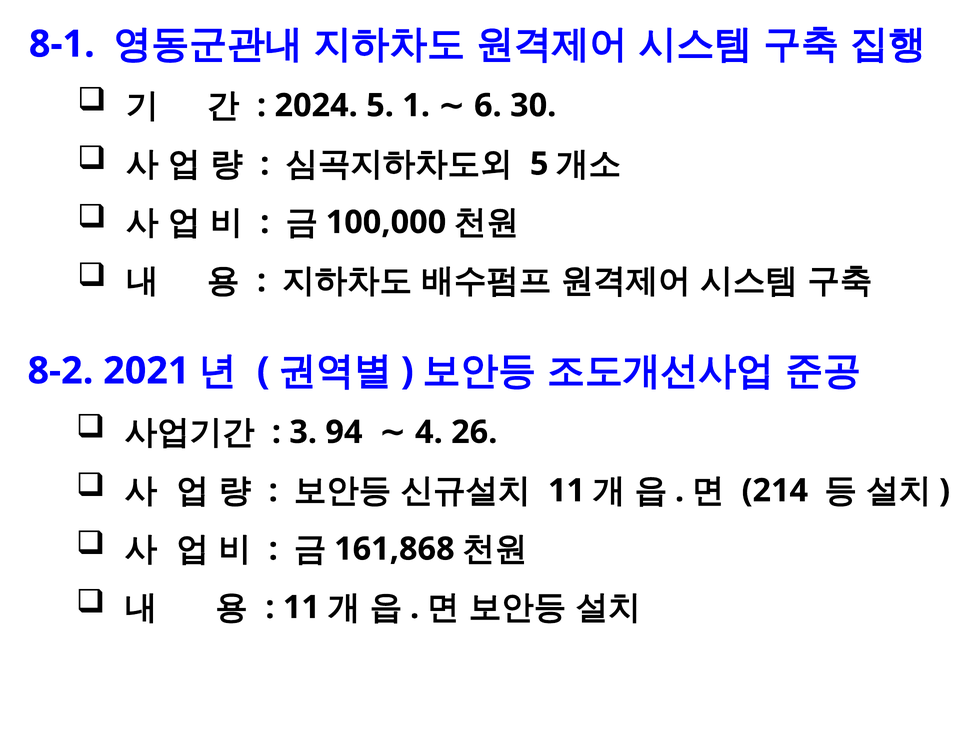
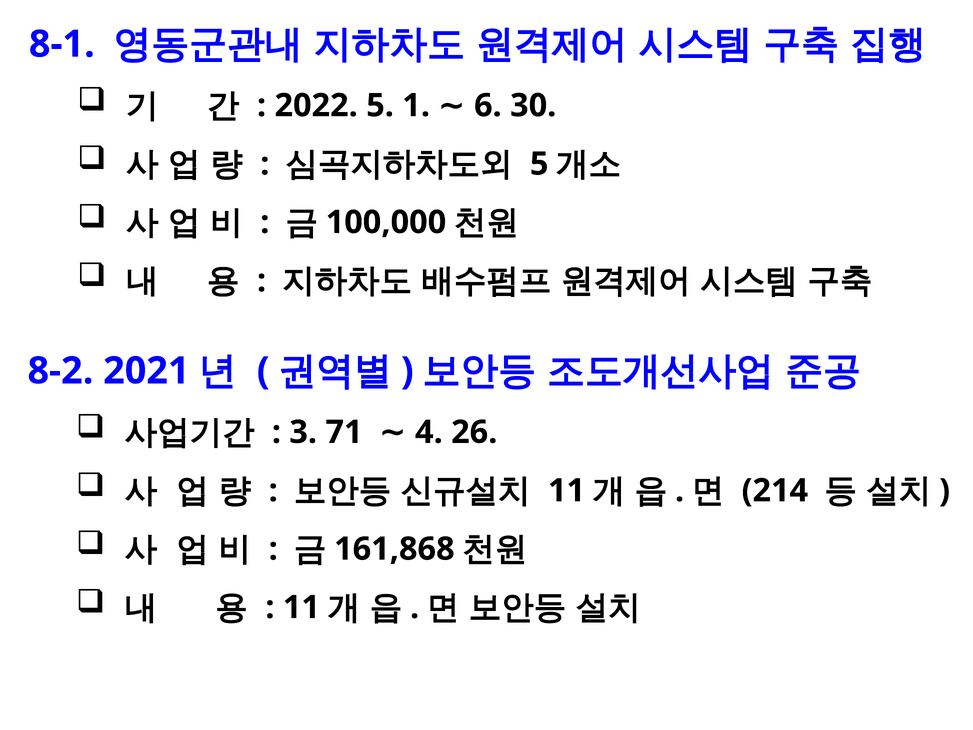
2024: 2024 -> 2022 (316, 105)
94: 94 -> 71 (344, 432)
